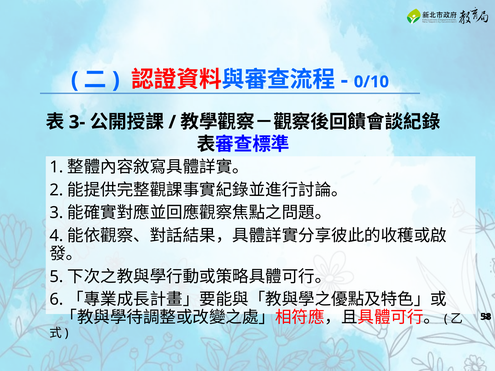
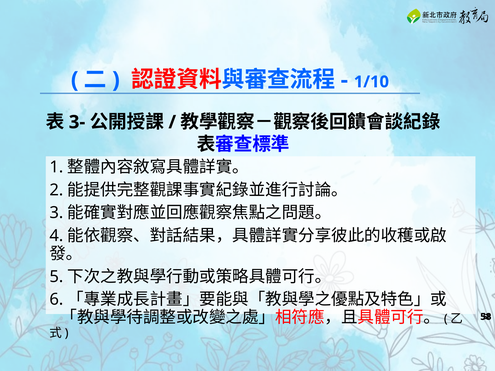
0/10: 0/10 -> 1/10 (371, 82)
